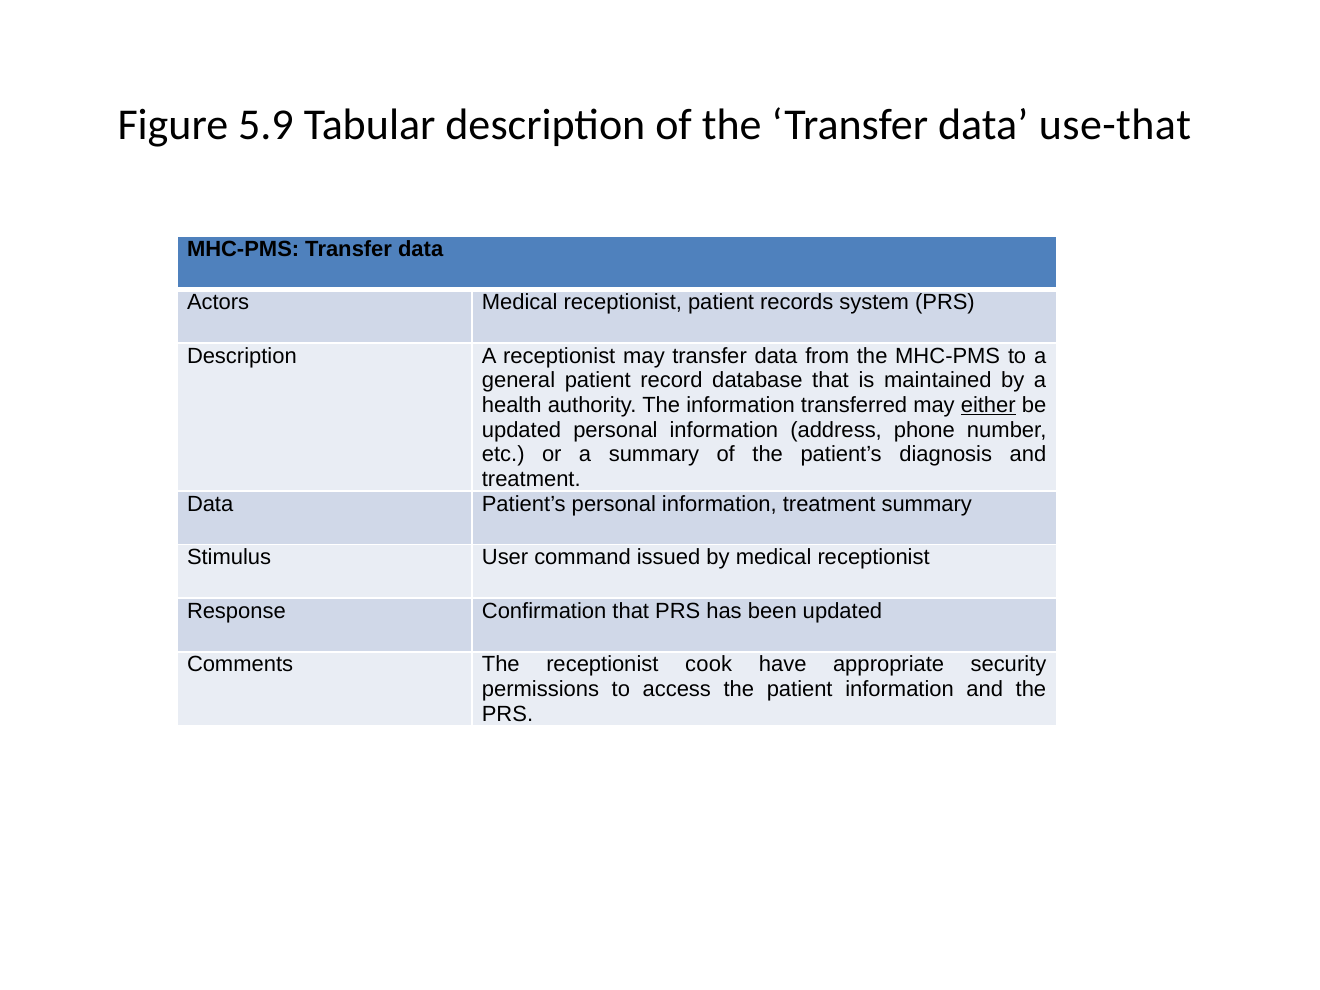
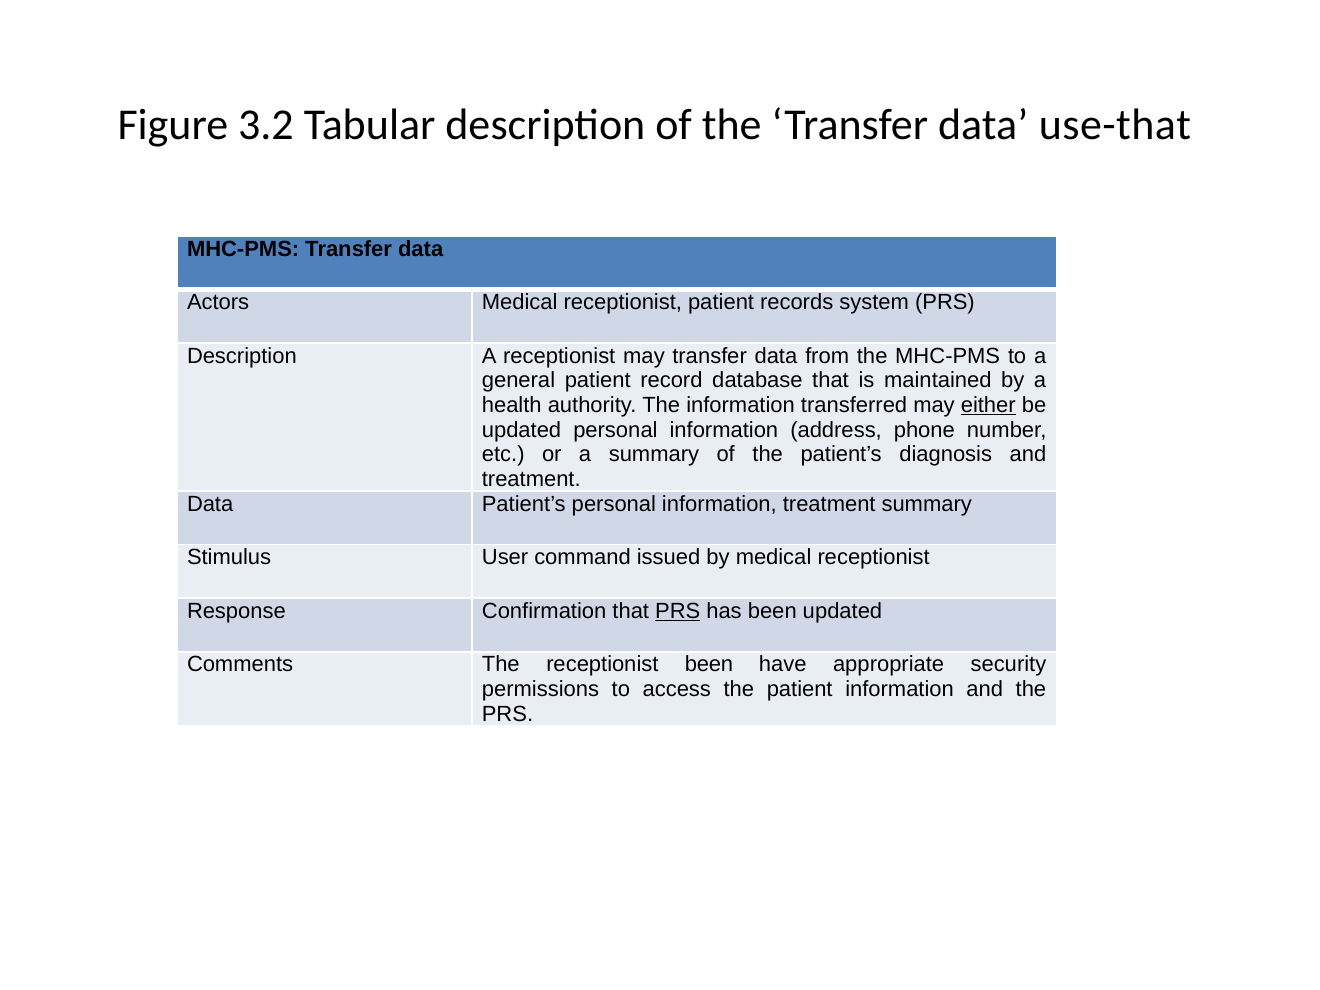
5.9: 5.9 -> 3.2 (266, 125)
PRS underline: none -> present (678, 611)
receptionist cook: cook -> been (709, 665)
